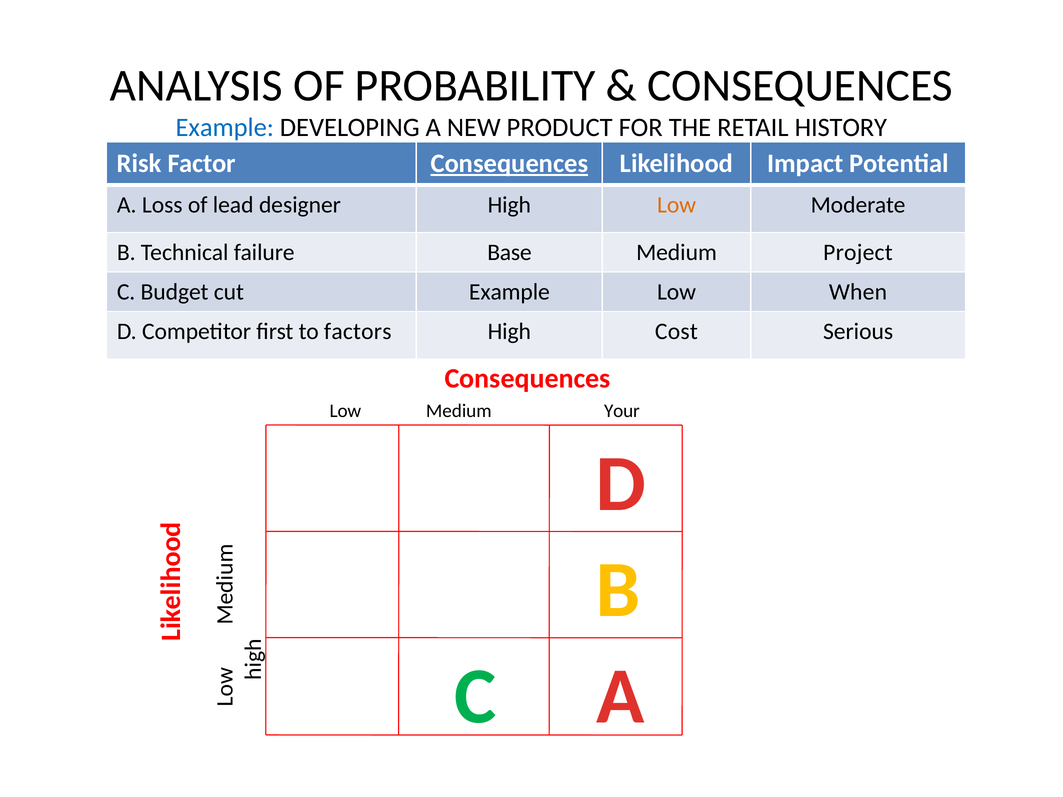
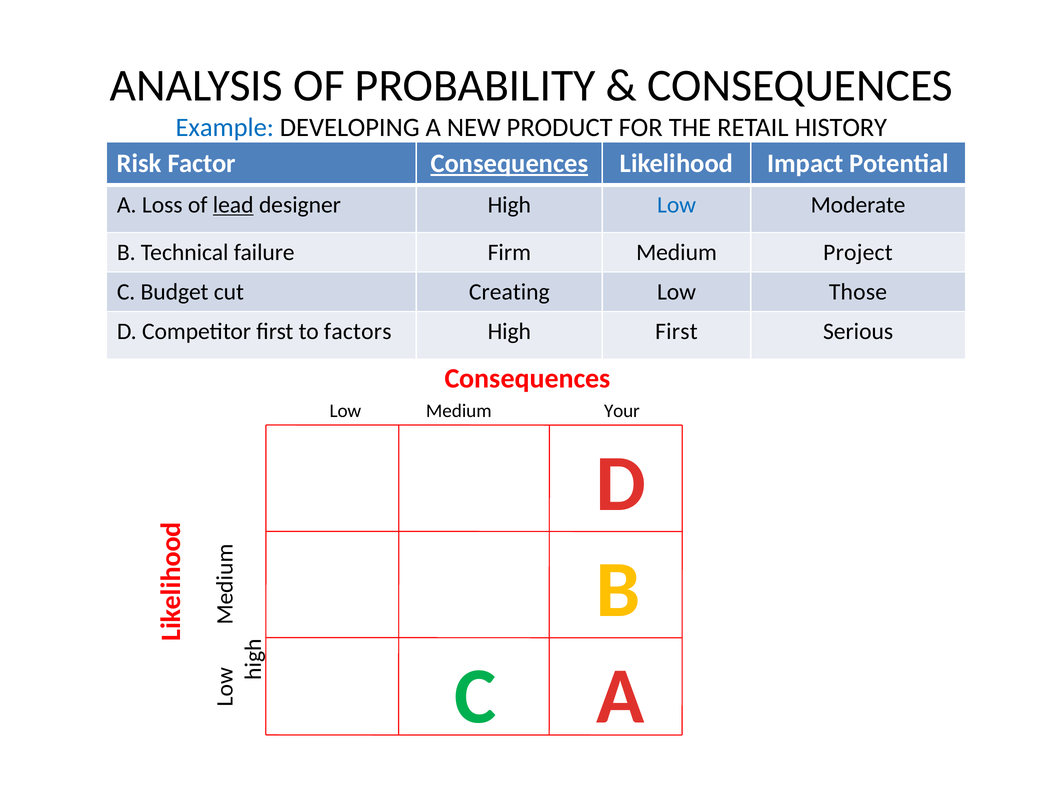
lead underline: none -> present (233, 205)
Low colour: orange -> blue (677, 205)
Base: Base -> Firm (509, 253)
cut Example: Example -> Creating (509, 292)
When: When -> Those (858, 292)
High Cost: Cost -> First (676, 332)
